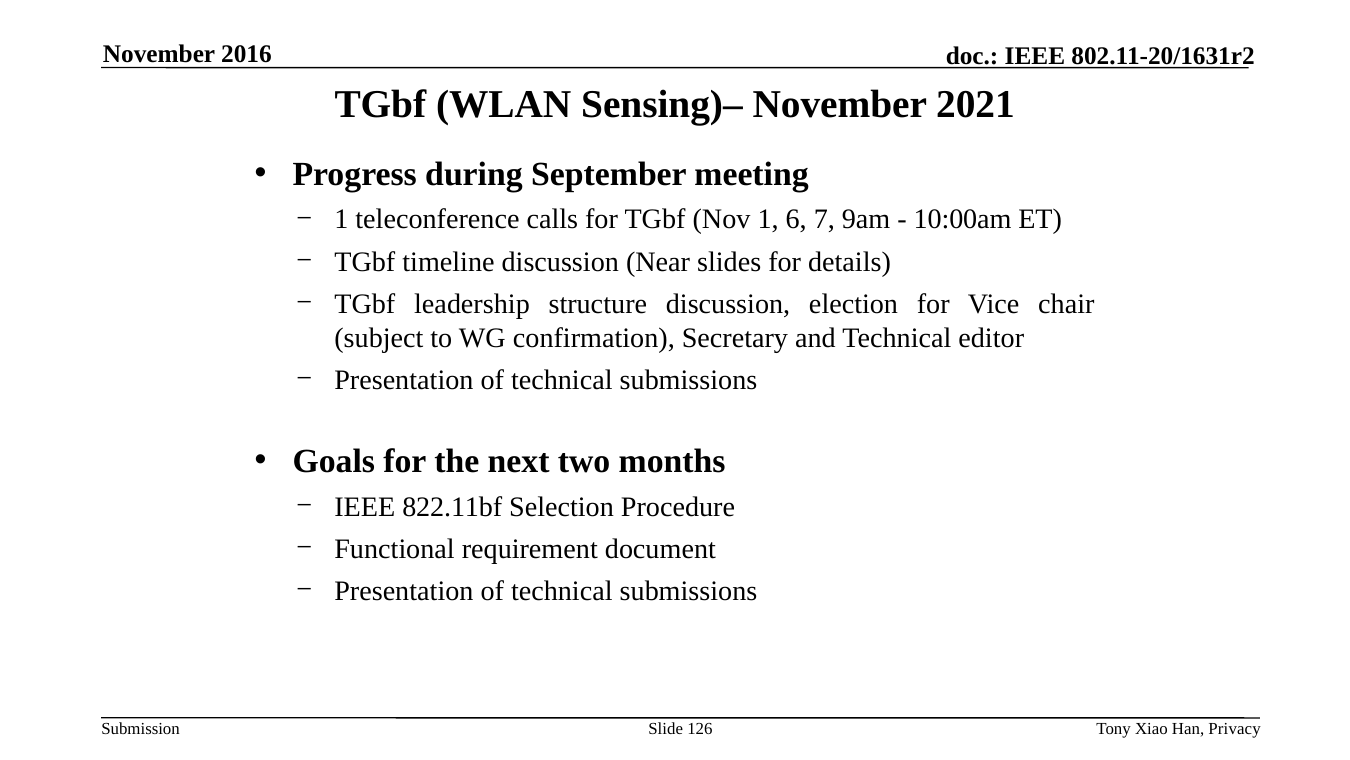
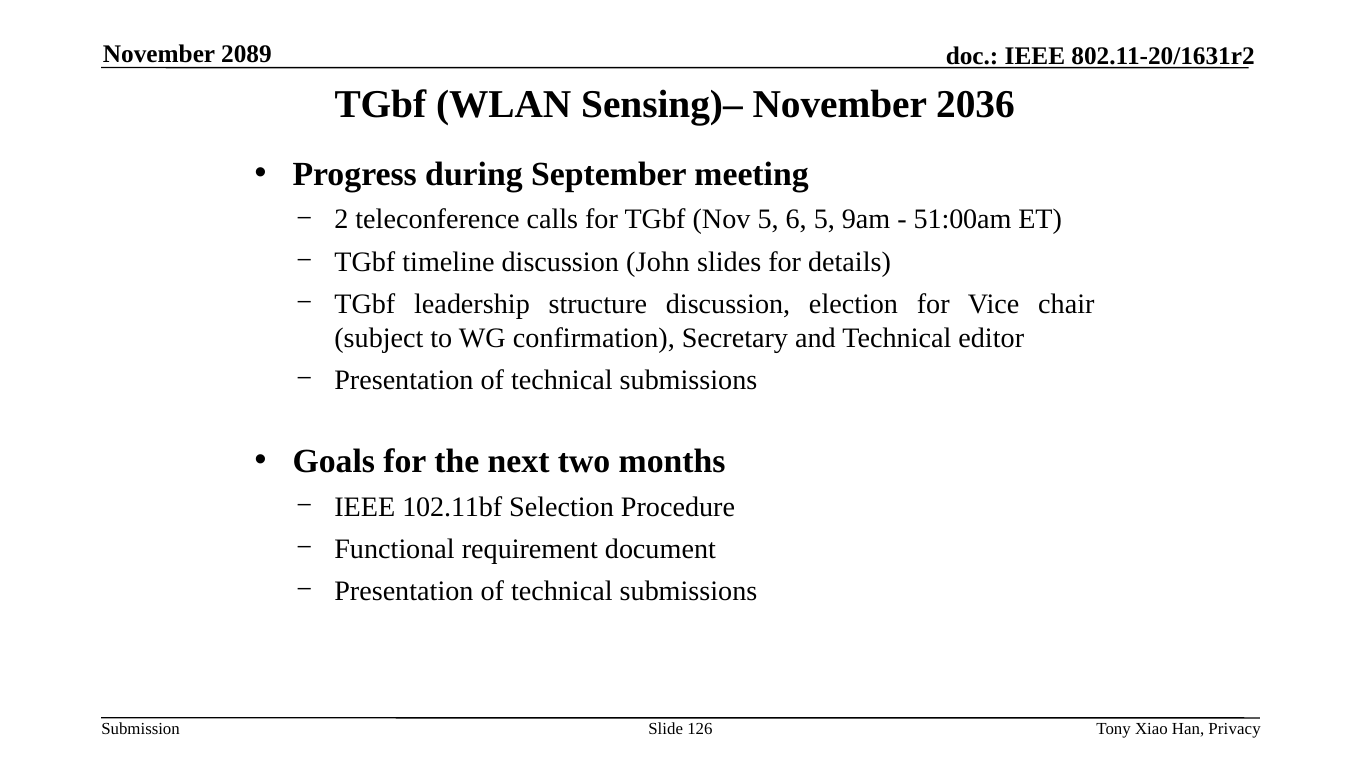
2016: 2016 -> 2089 (246, 54)
2021: 2021 -> 2036 (976, 104)
1: 1 -> 2 (341, 219)
Nov 1: 1 -> 5 (768, 219)
6 7: 7 -> 5 (824, 219)
10:00am: 10:00am -> 51:00am (963, 219)
Near: Near -> John (658, 262)
822.11bf: 822.11bf -> 102.11bf (452, 506)
